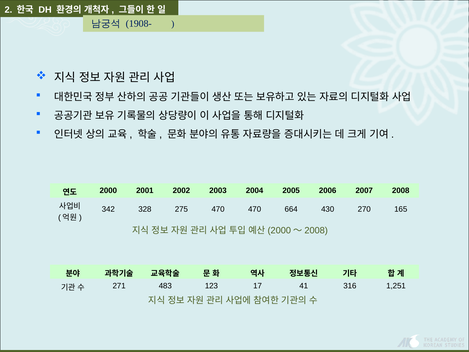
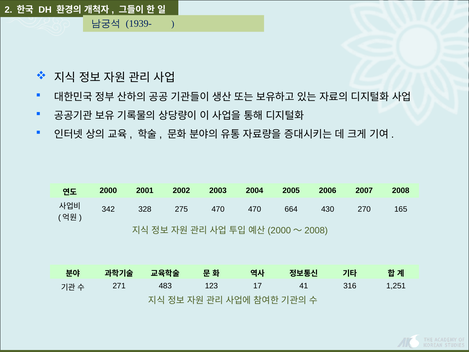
1908-: 1908- -> 1939- (139, 24)
